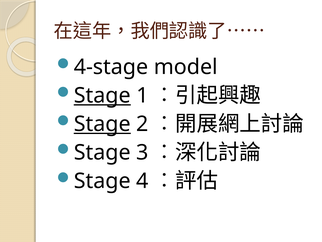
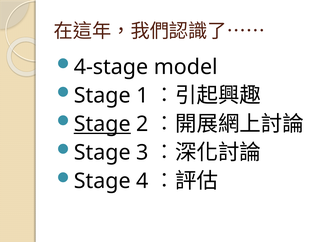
Stage underline: present -> none (102, 95)
